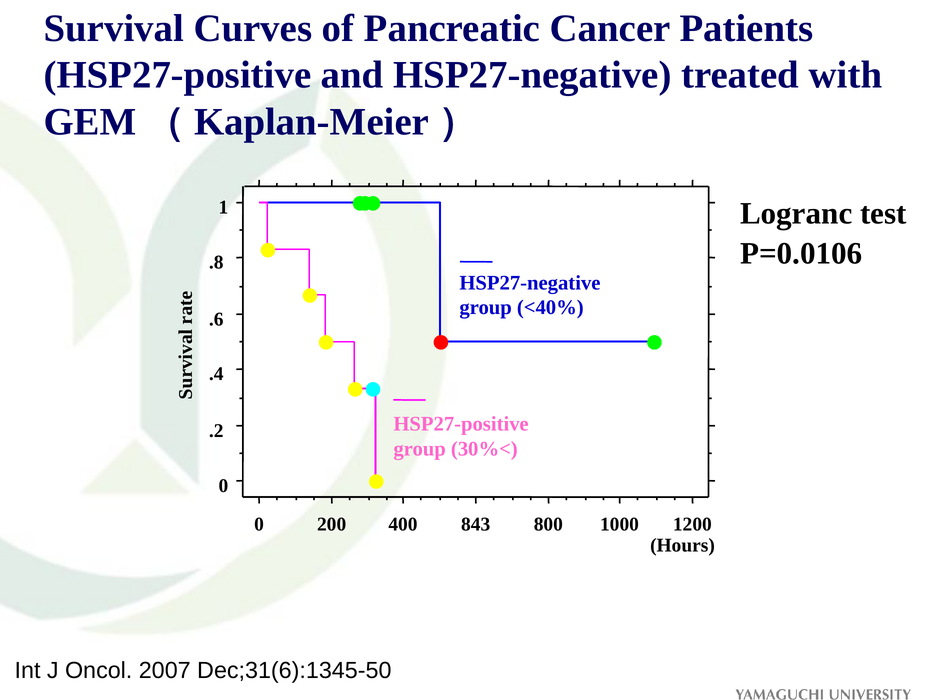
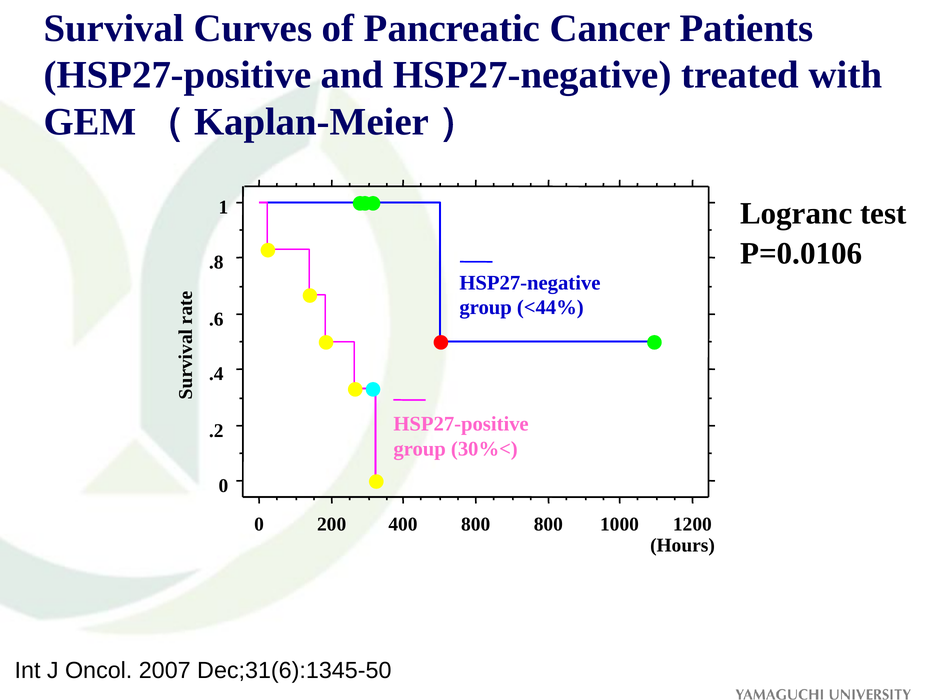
<40%: <40% -> <44% (550, 307)
400 843: 843 -> 800 (476, 524)
